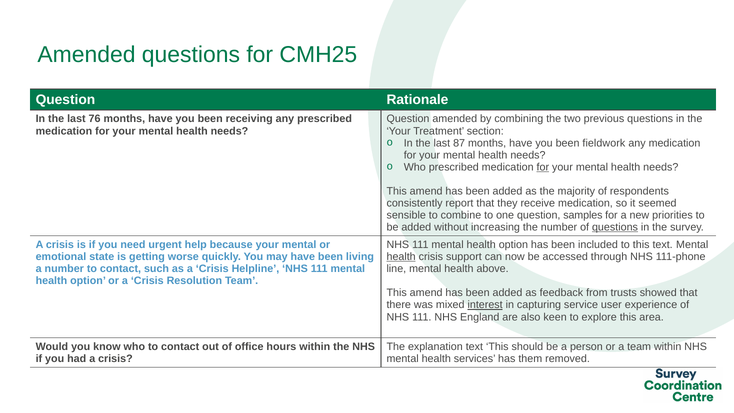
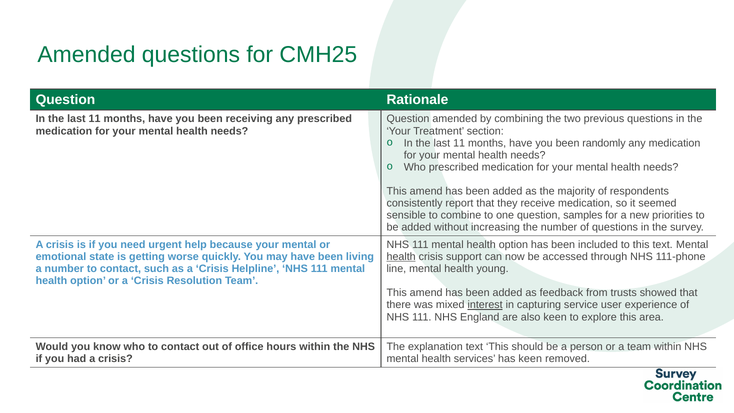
76: 76 -> 11 (95, 119)
87: 87 -> 11 (459, 143)
fieldwork: fieldwork -> randomly (604, 143)
for underline: present -> none (543, 167)
questions underline: present -> none (615, 227)
above: above -> young (493, 269)
has them: them -> keen (530, 358)
